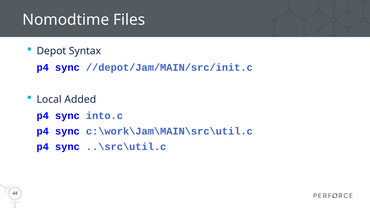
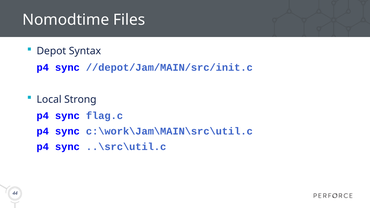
Added: Added -> Strong (80, 99)
into.c: into.c -> flag.c (104, 116)
